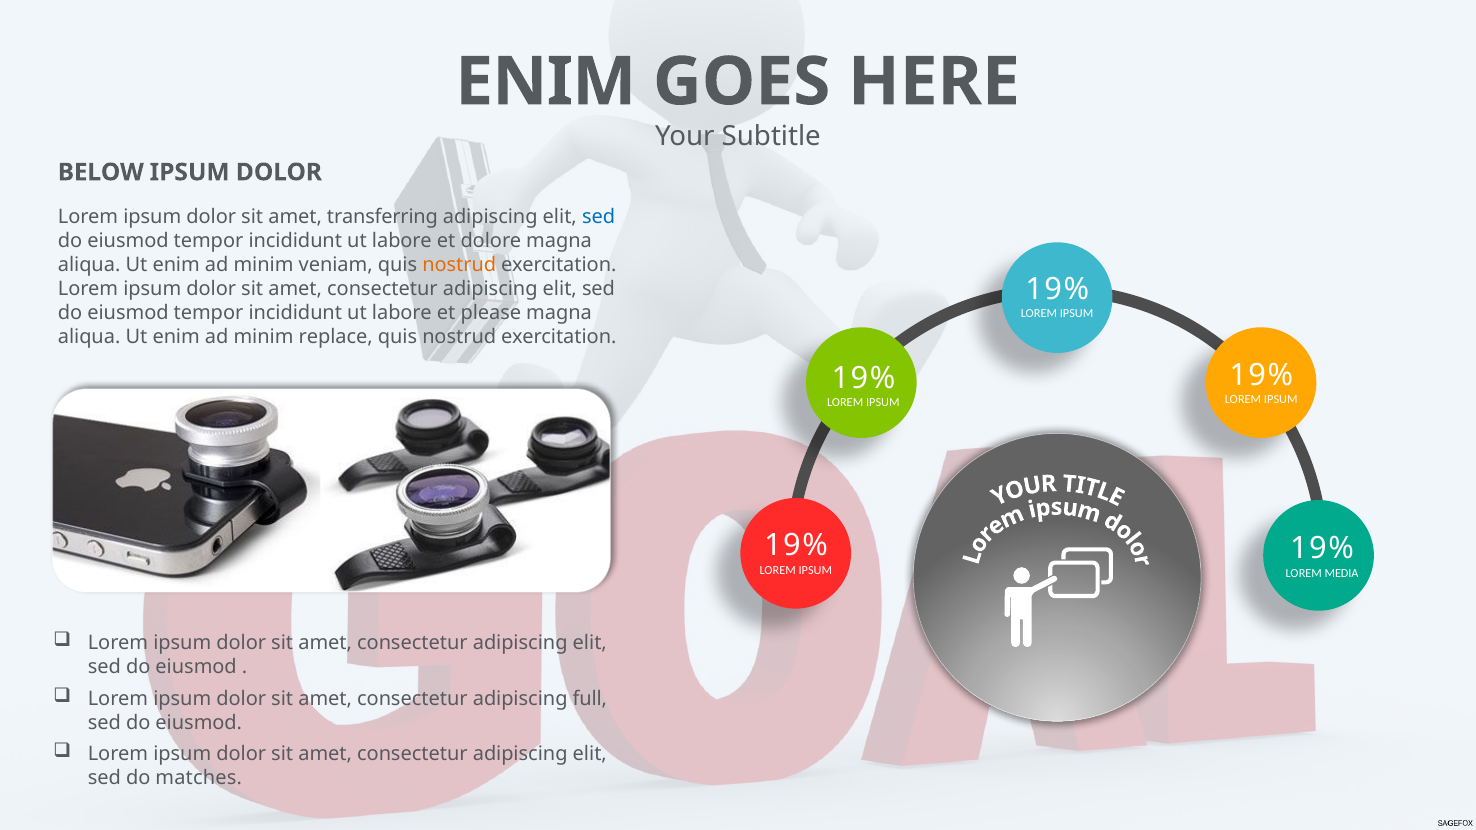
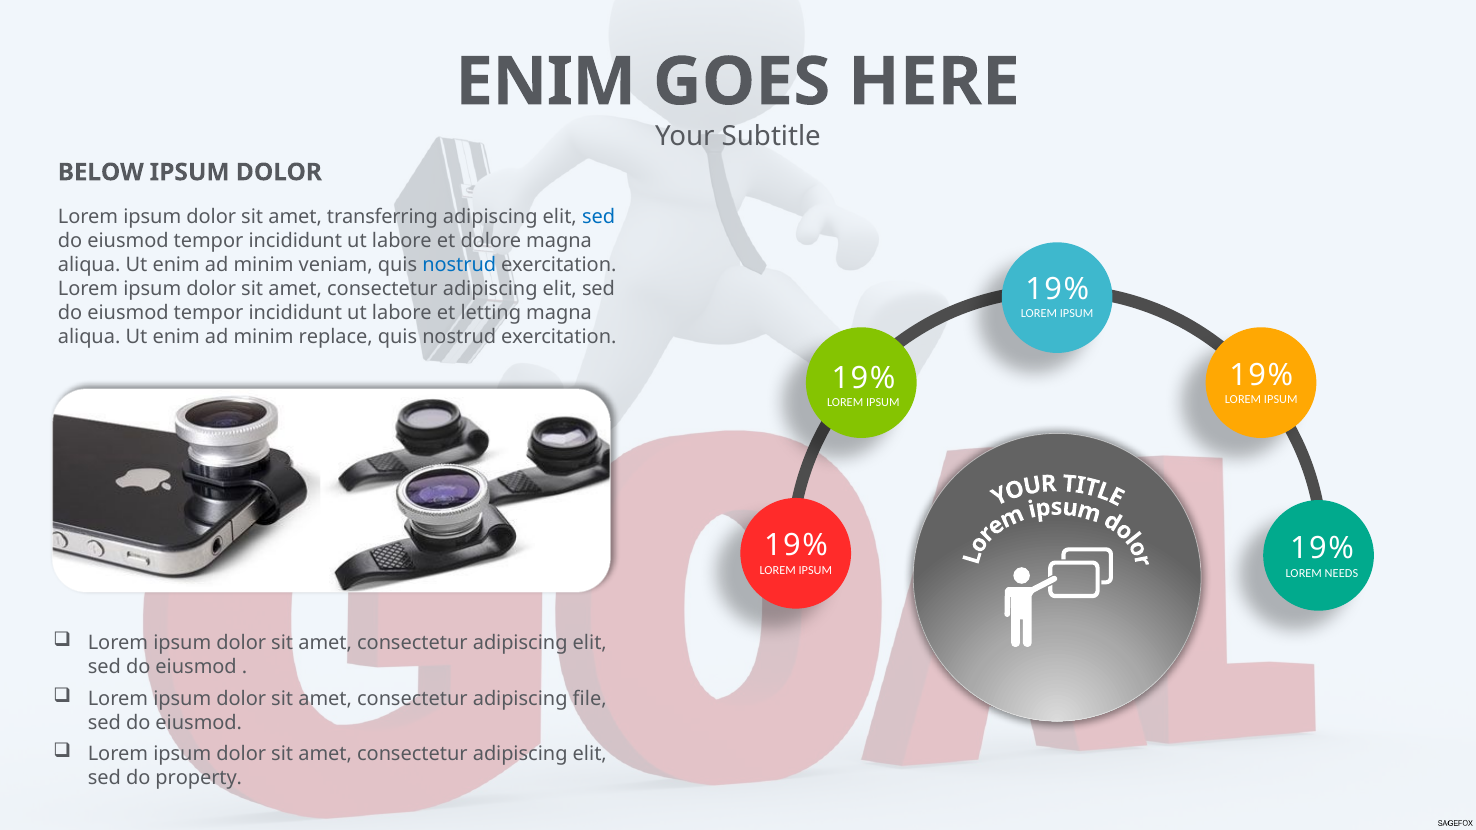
nostrud colour: orange -> blue (459, 265)
please: please -> letting (491, 313)
MEDIA: MEDIA -> NEEDS (1341, 573)
full: full -> file (590, 699)
matches: matches -> property (199, 778)
